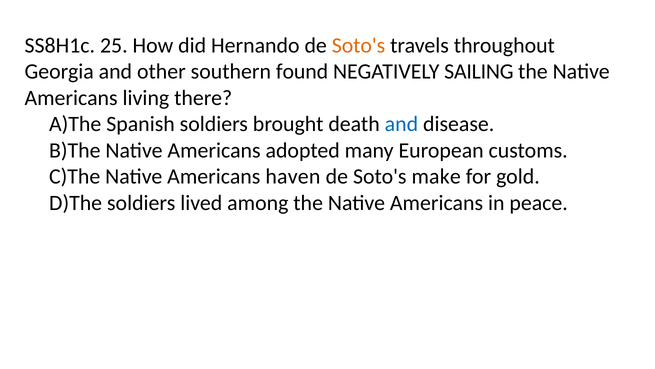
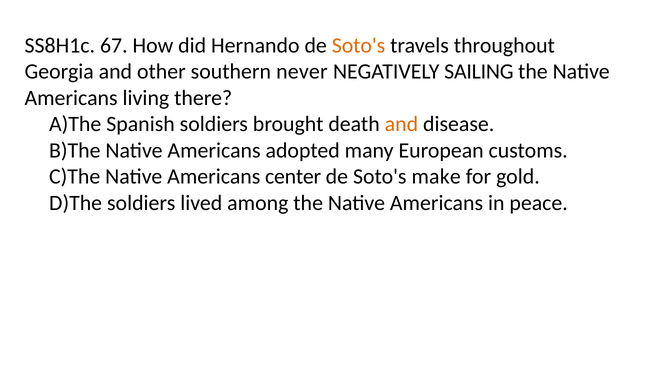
25: 25 -> 67 (114, 45)
found: found -> never (302, 72)
and colour: blue -> orange (401, 124)
haven: haven -> center (293, 176)
